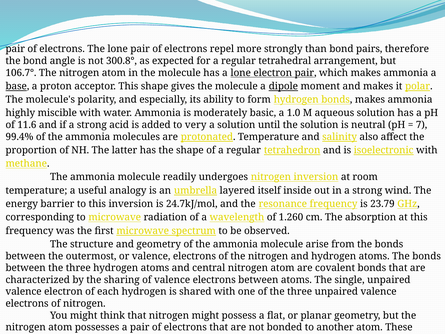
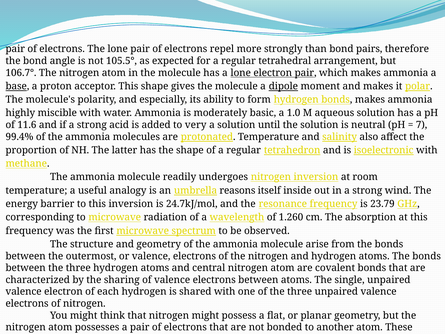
300.8°: 300.8° -> 105.5° (121, 61)
layered: layered -> reasons (237, 190)
